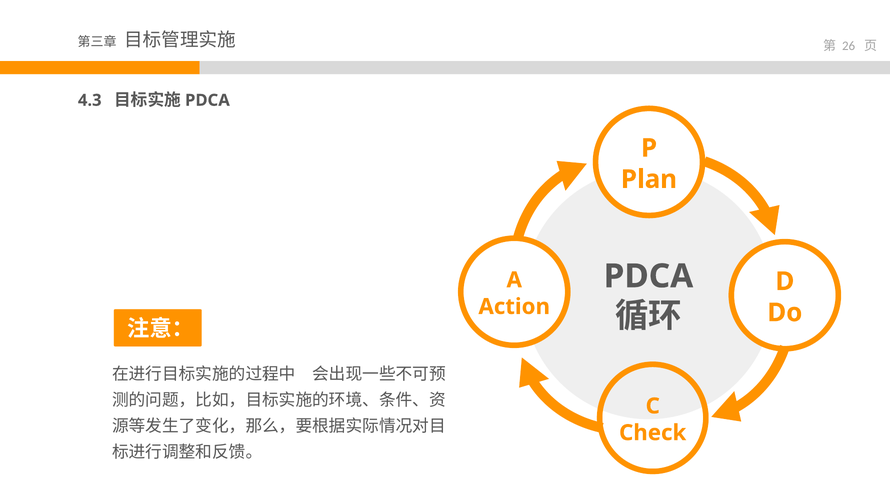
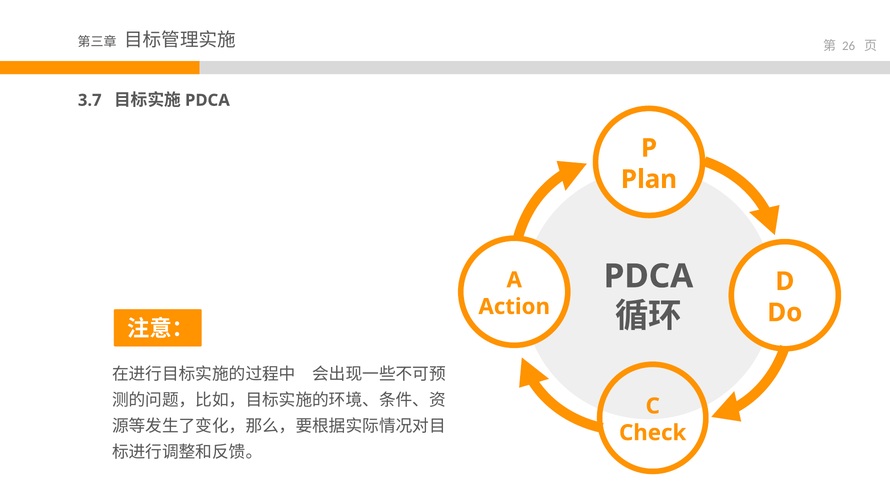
4.3: 4.3 -> 3.7 (90, 100)
